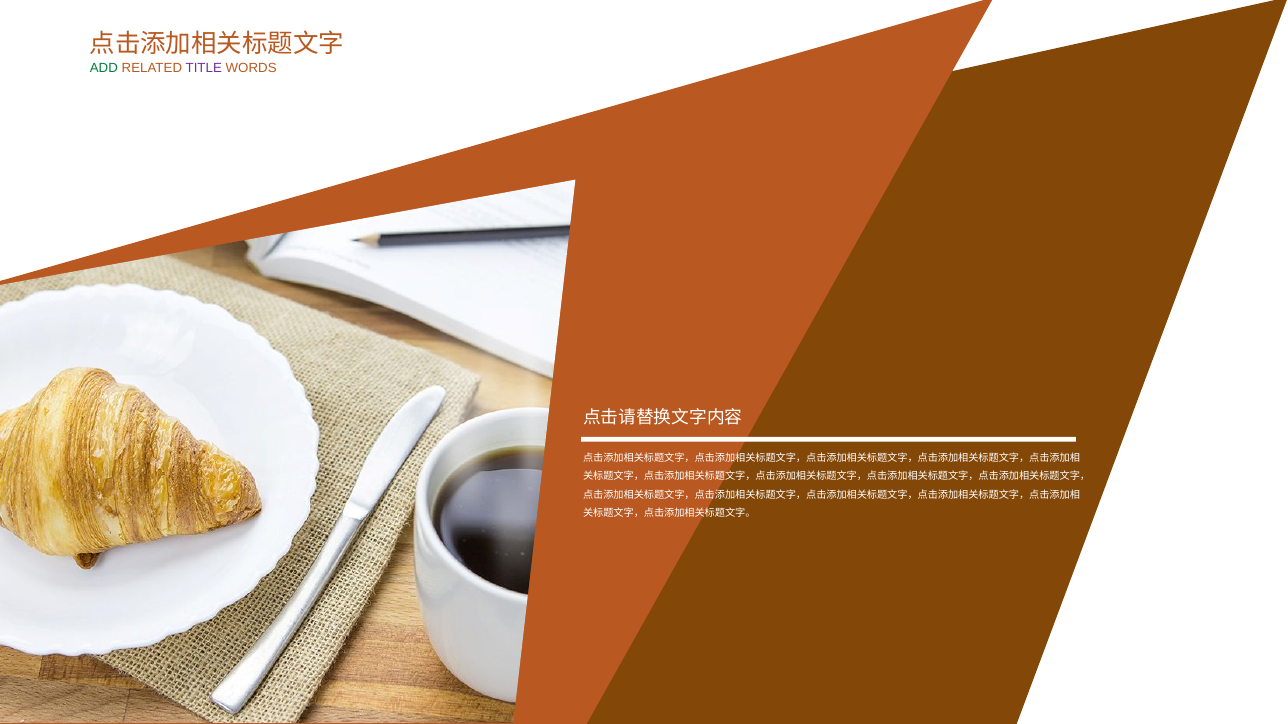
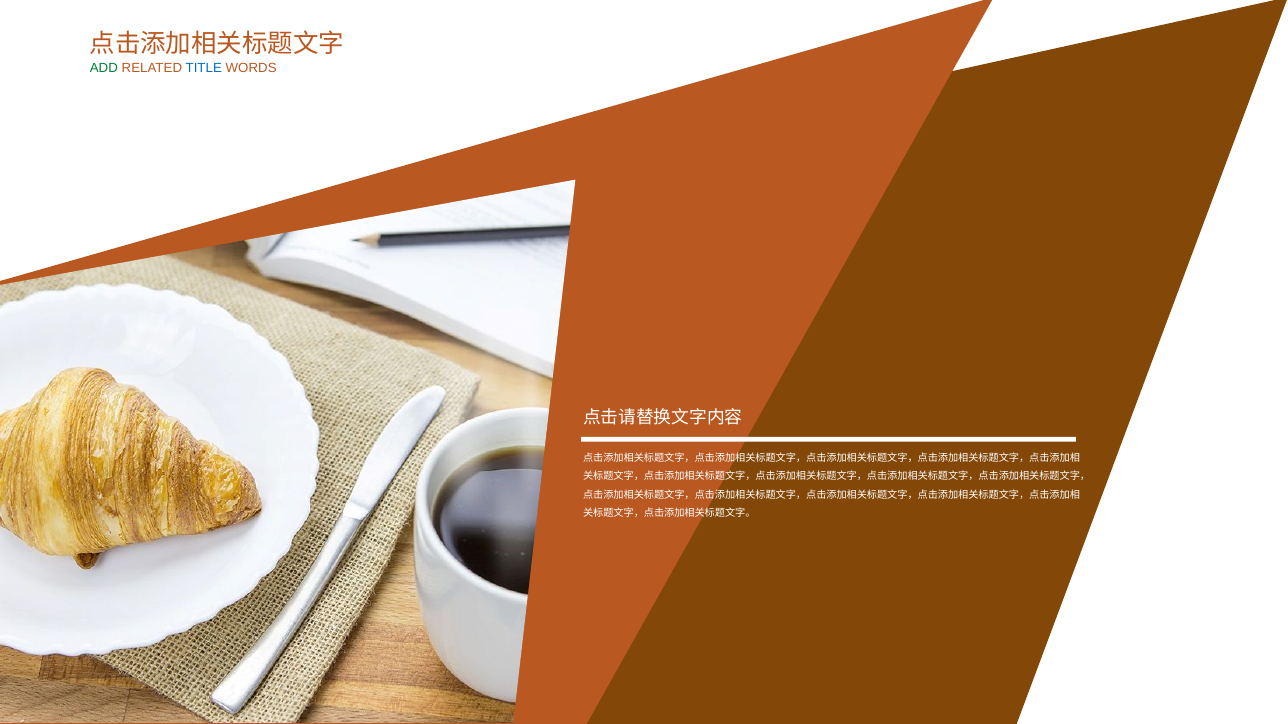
TITLE colour: purple -> blue (204, 68)
